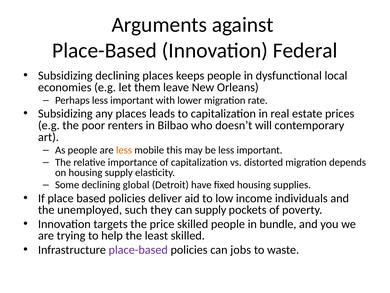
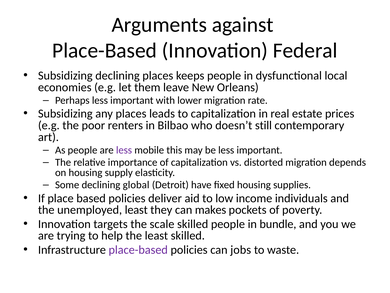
will: will -> still (263, 125)
less colour: orange -> purple (124, 150)
unemployed such: such -> least (136, 210)
can supply: supply -> makes (211, 210)
price: price -> scale (162, 224)
